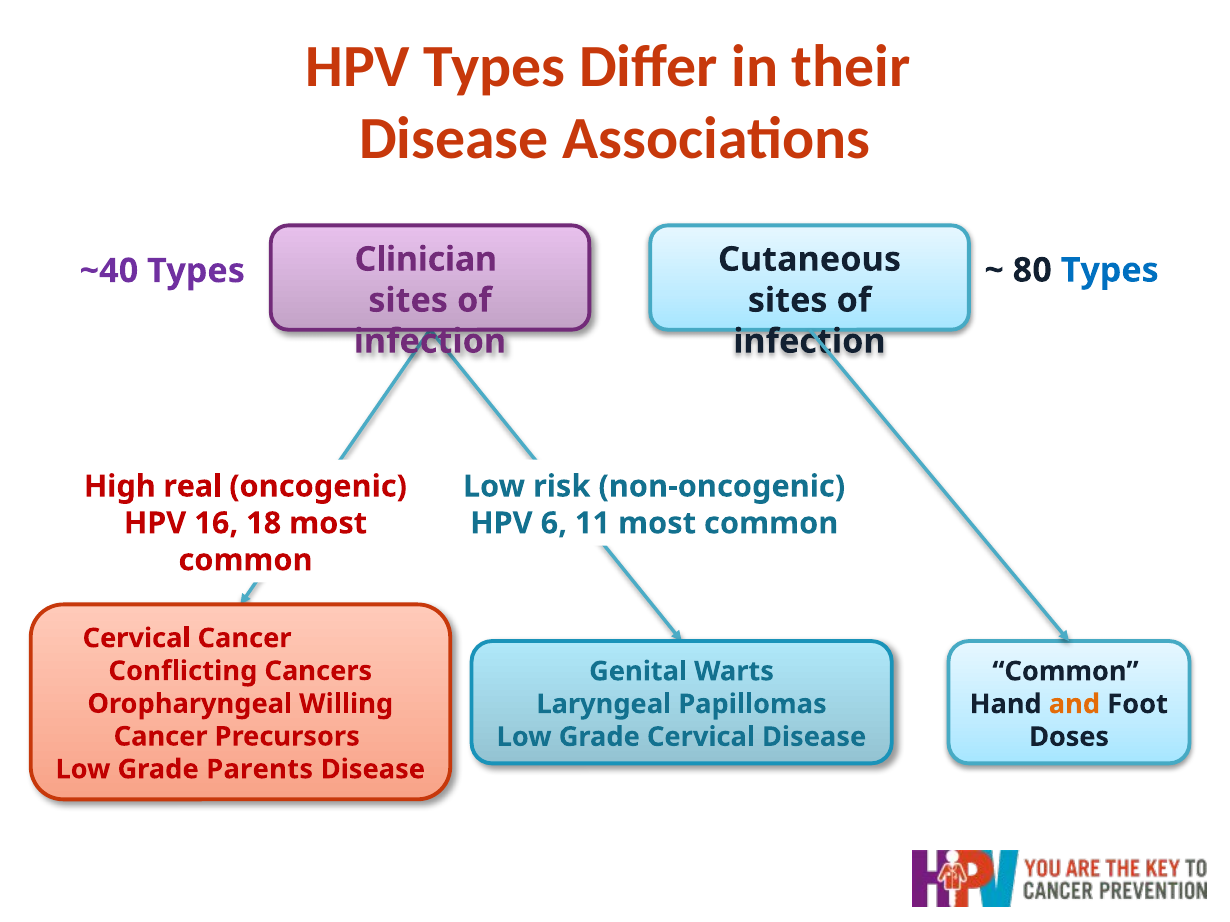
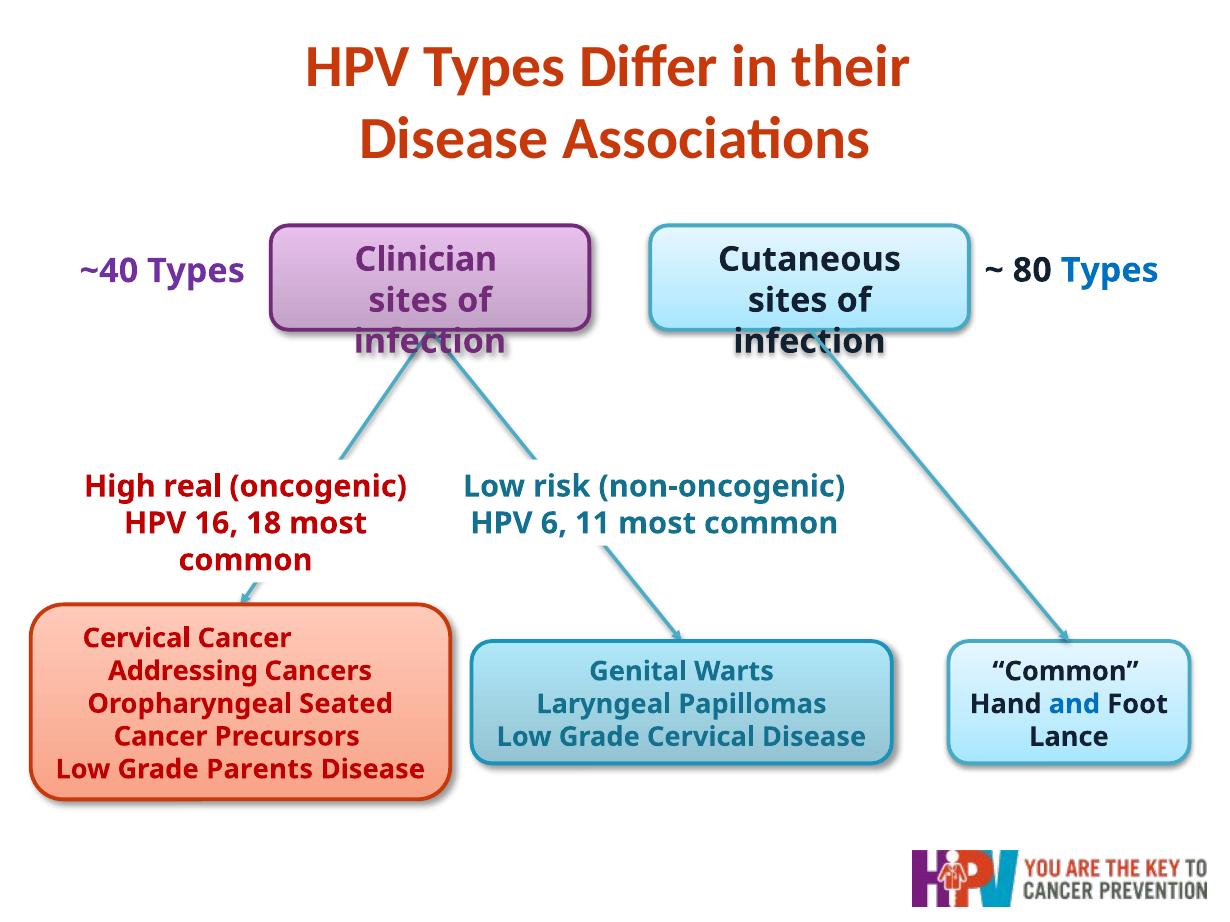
Conflicting: Conflicting -> Addressing (183, 671)
Willing: Willing -> Seated (346, 704)
and colour: orange -> blue (1074, 704)
Doses: Doses -> Lance (1069, 737)
